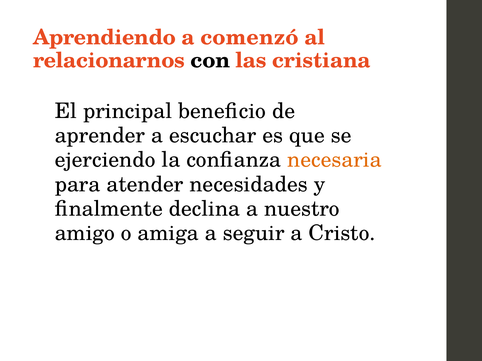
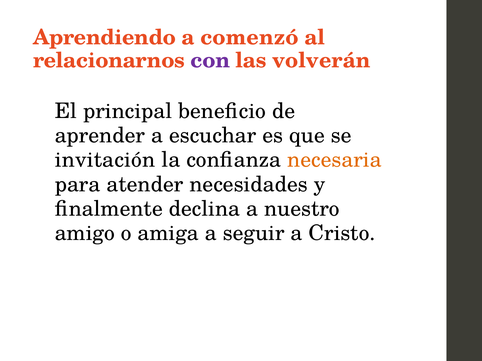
con colour: black -> purple (210, 61)
cristiana: cristiana -> volverán (321, 61)
ejerciendo: ejerciendo -> invitación (105, 160)
